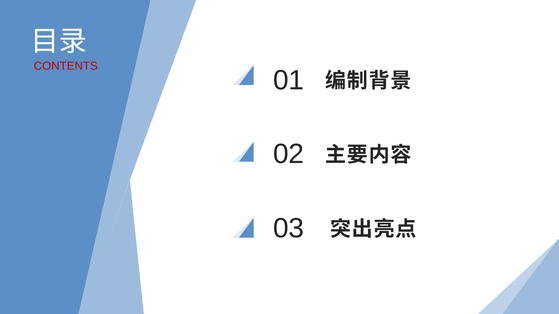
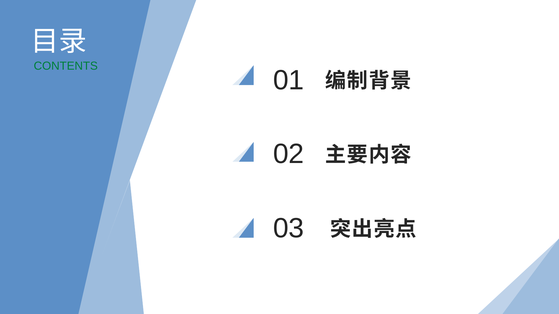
CONTENTS colour: red -> green (66, 66)
